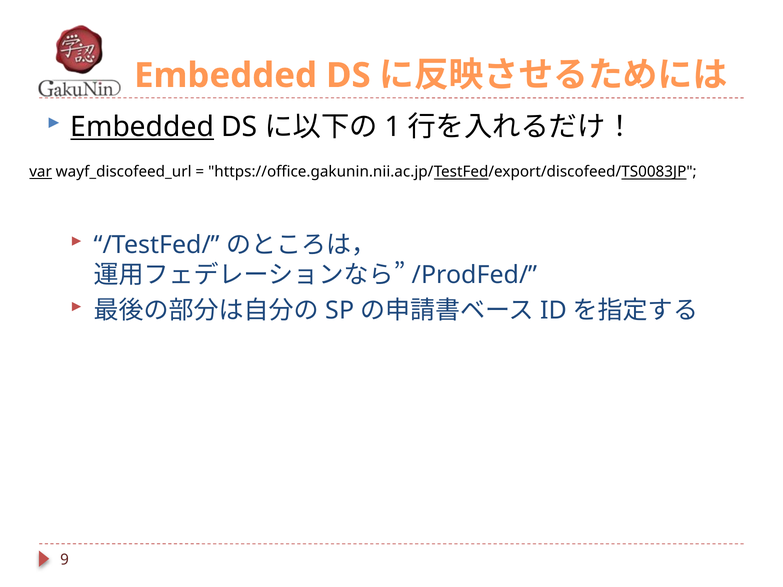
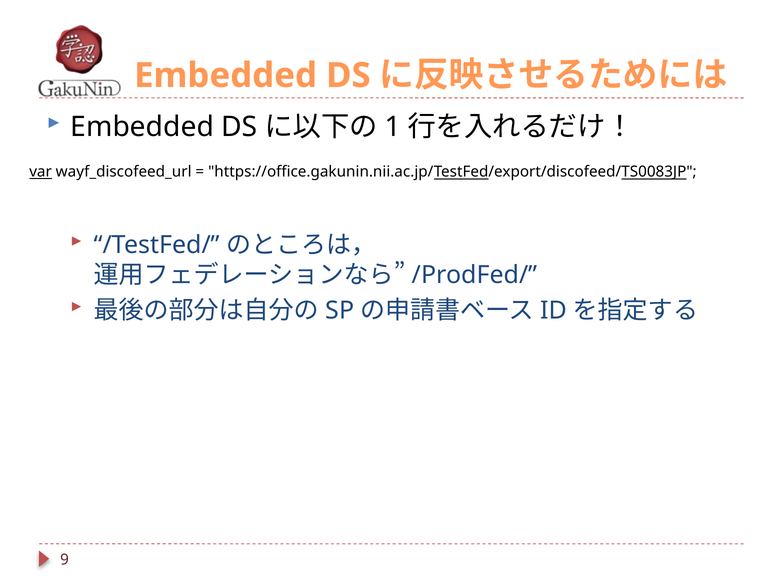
Embedded underline: present -> none (142, 127)
